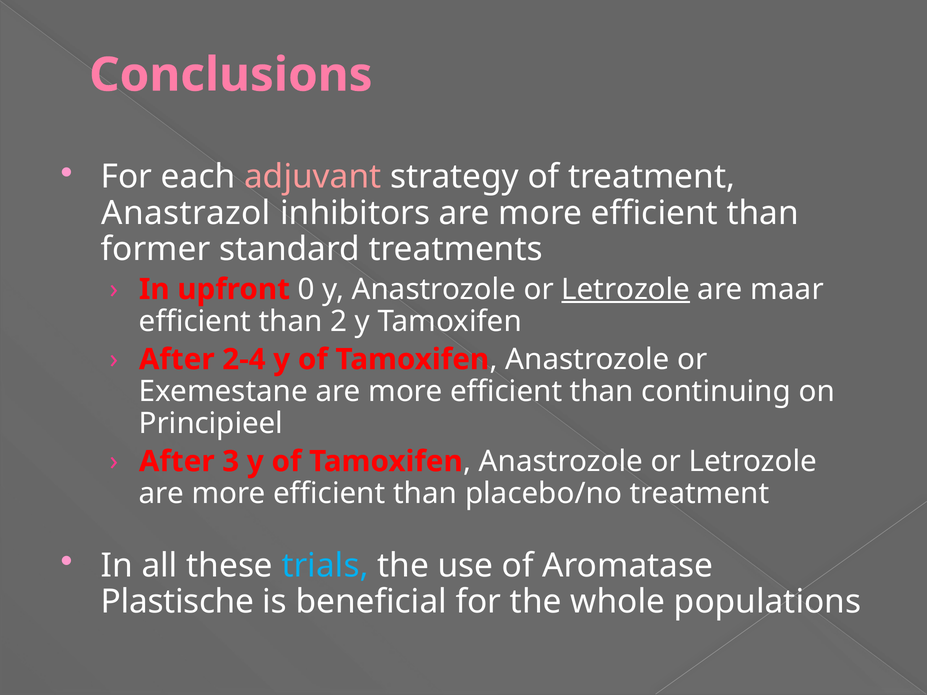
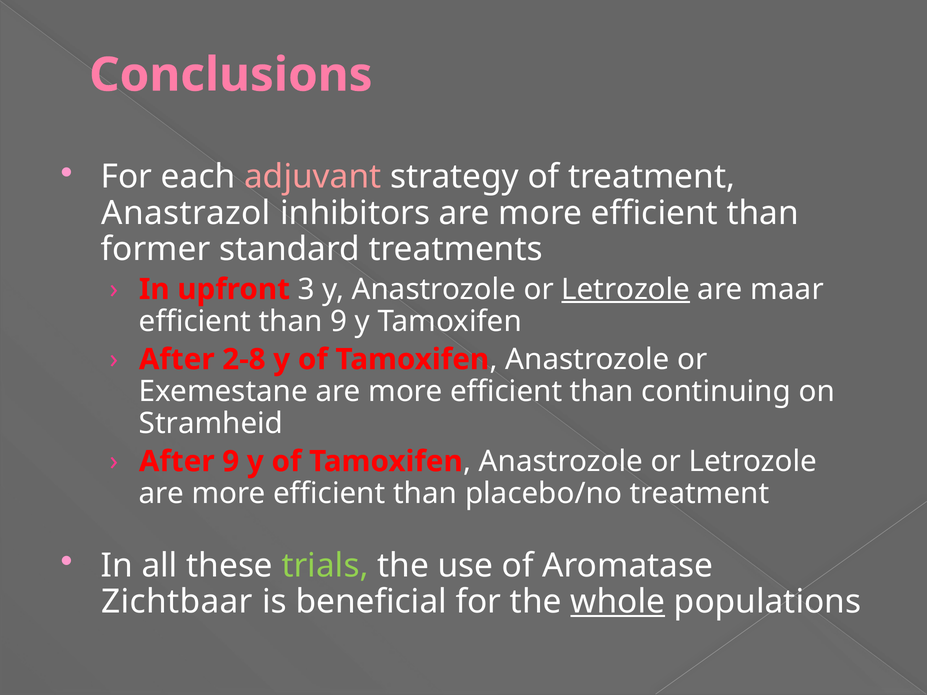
0: 0 -> 3 (306, 289)
than 2: 2 -> 9 (339, 321)
2-4: 2-4 -> 2-8 (244, 360)
Principieel: Principieel -> Stramheid (211, 423)
After 3: 3 -> 9 (231, 462)
trials colour: light blue -> light green (325, 566)
Plastische: Plastische -> Zichtbaar (177, 602)
whole underline: none -> present (618, 602)
